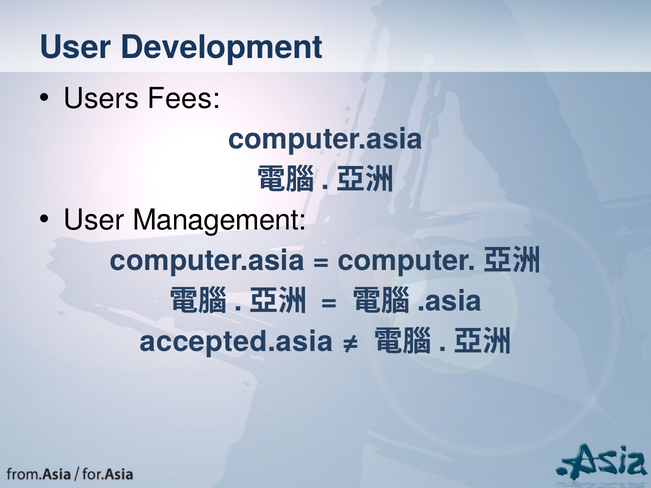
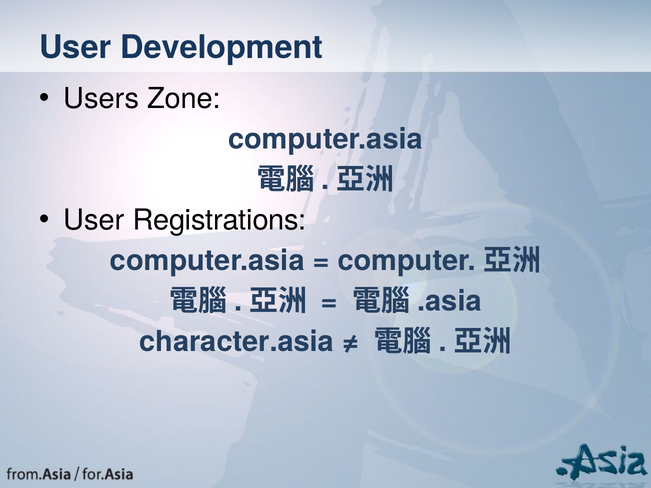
Fees: Fees -> Zone (184, 99)
Management: Management -> Registrations (220, 221)
accepted.asia: accepted.asia -> character.asia (237, 342)
